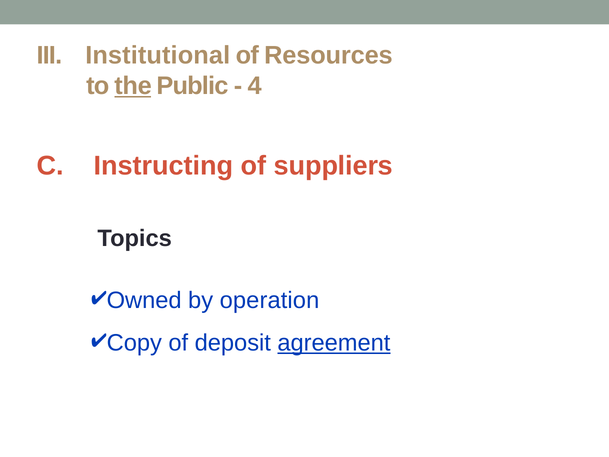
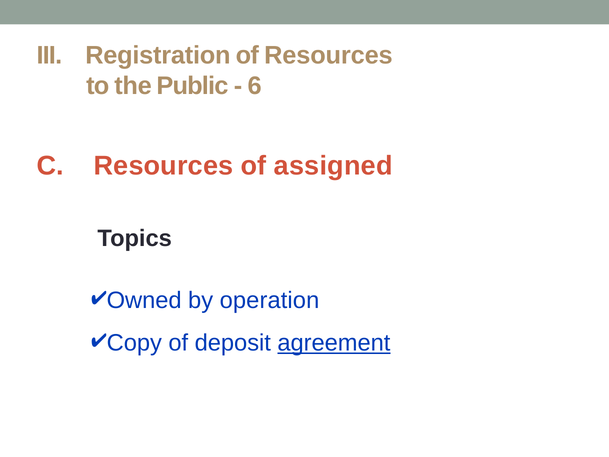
Institutional: Institutional -> Registration (158, 56)
the underline: present -> none (133, 86)
4: 4 -> 6 (255, 86)
C Instructing: Instructing -> Resources (163, 166)
suppliers: suppliers -> assigned (333, 166)
